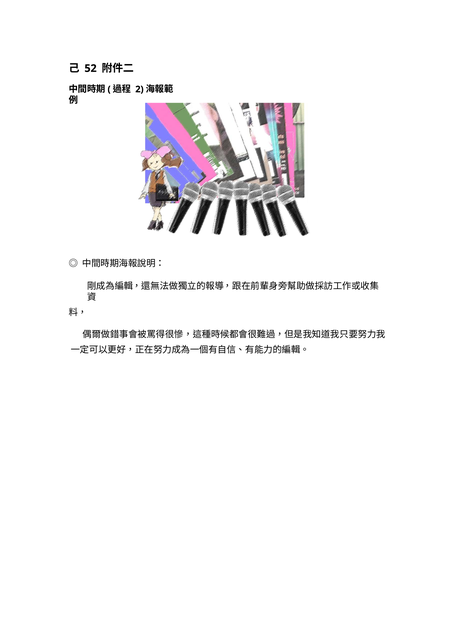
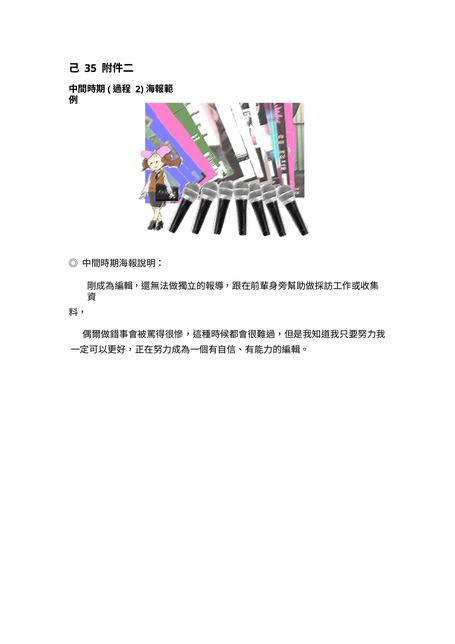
52: 52 -> 35 (91, 68)
